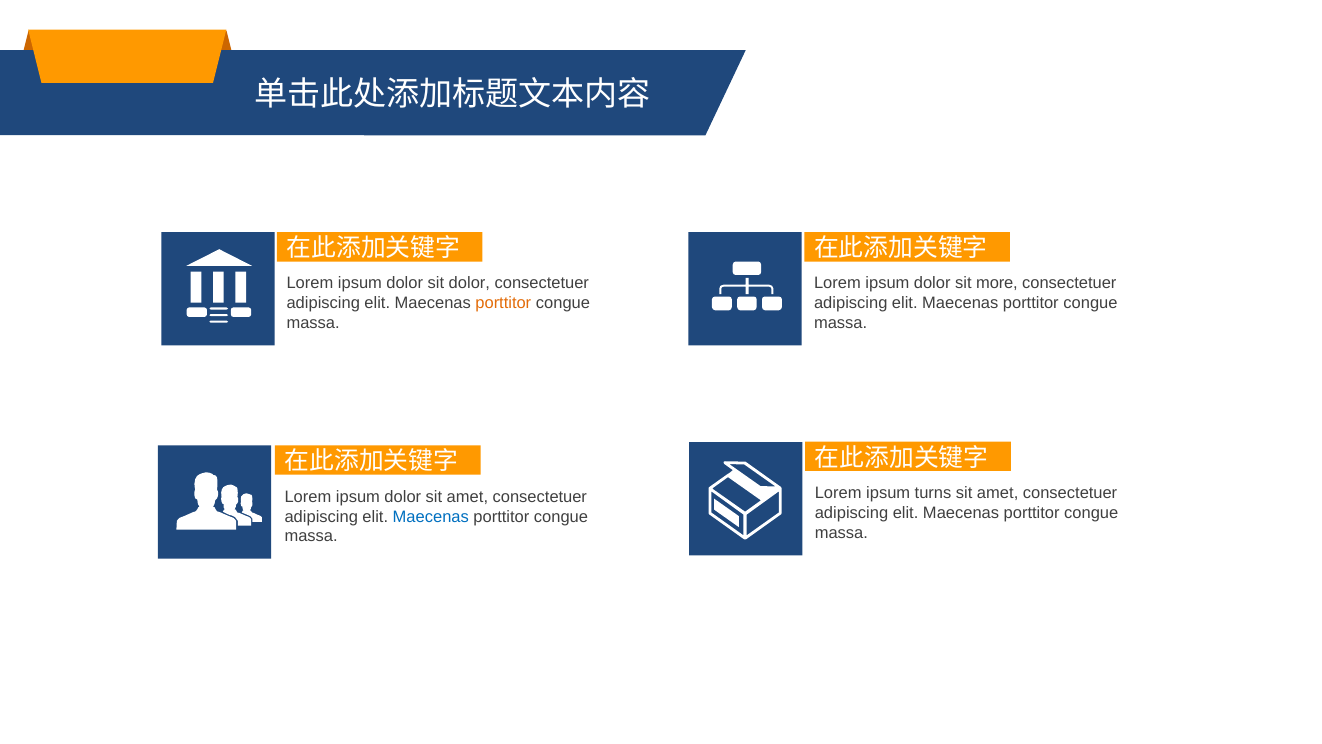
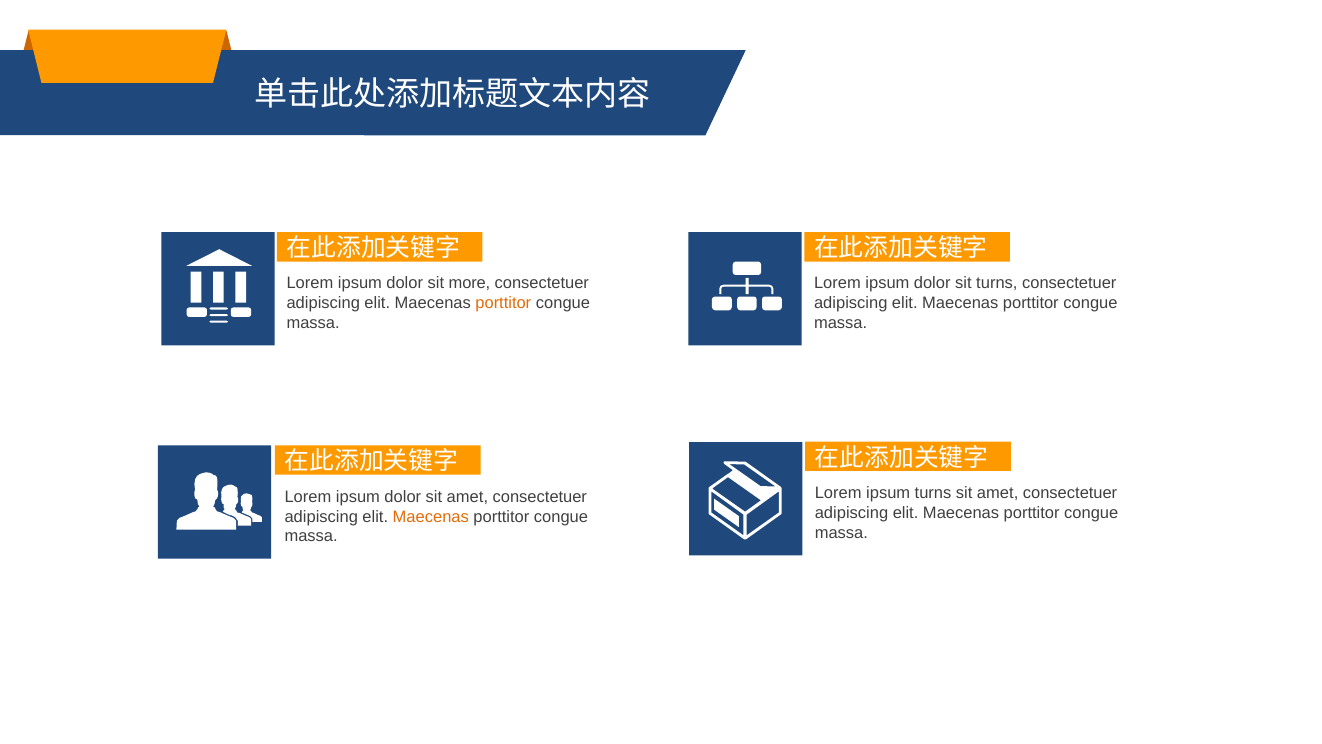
sit dolor: dolor -> more (469, 283)
sit more: more -> turns (997, 283)
Maecenas colour: blue -> orange (431, 516)
